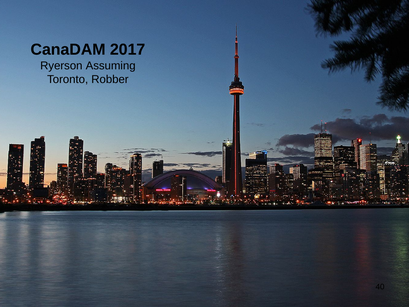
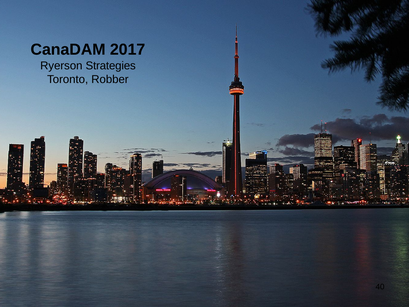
Assuming: Assuming -> Strategies (111, 66)
